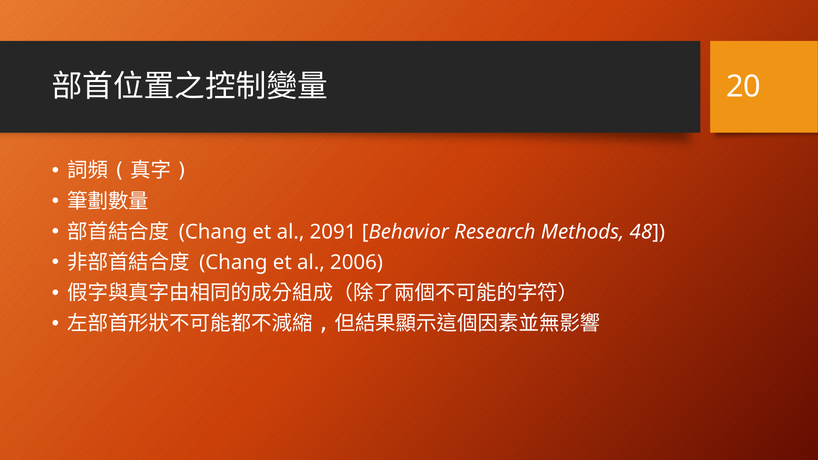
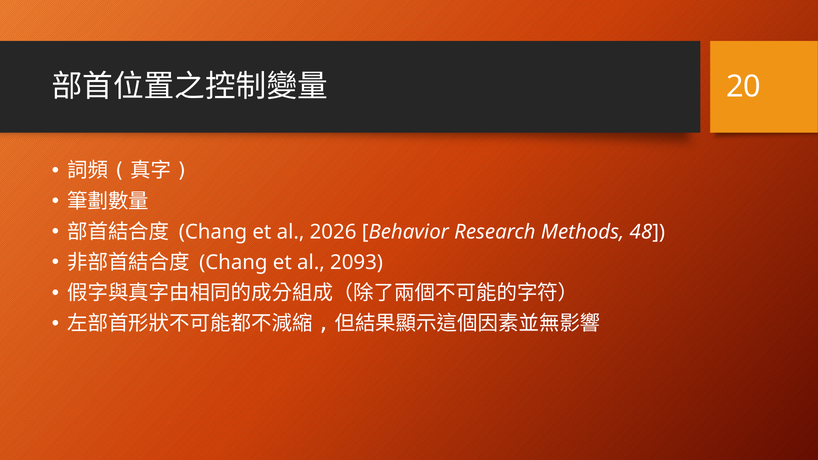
2091: 2091 -> 2026 (333, 232)
2006: 2006 -> 2093 (357, 263)
